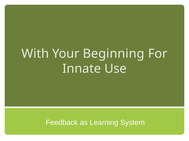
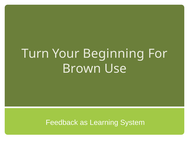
With: With -> Turn (35, 54)
Innate: Innate -> Brown (82, 69)
